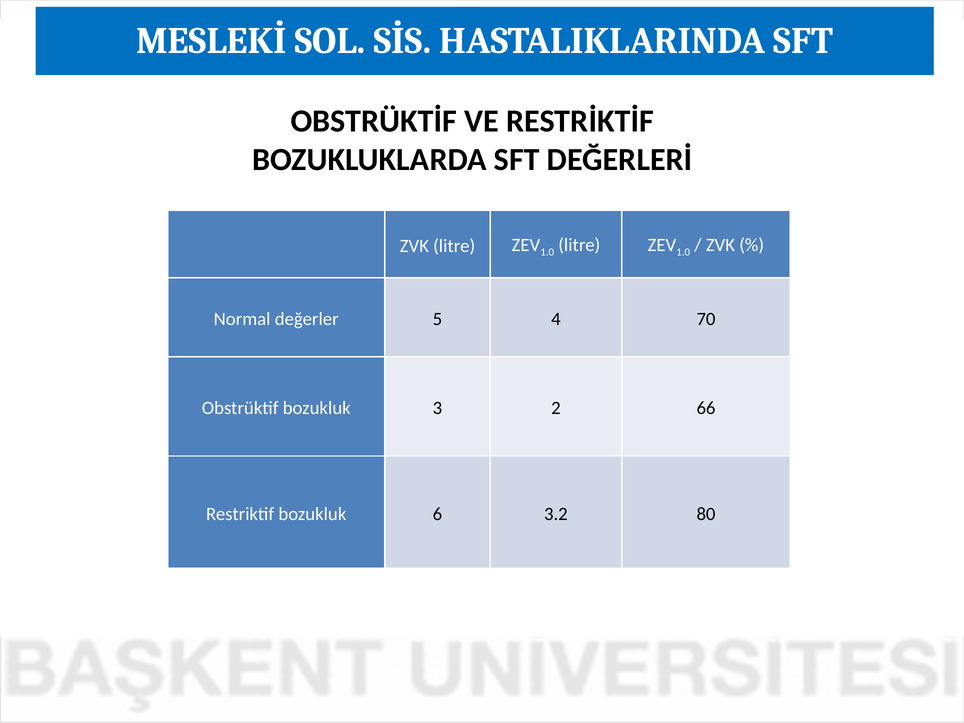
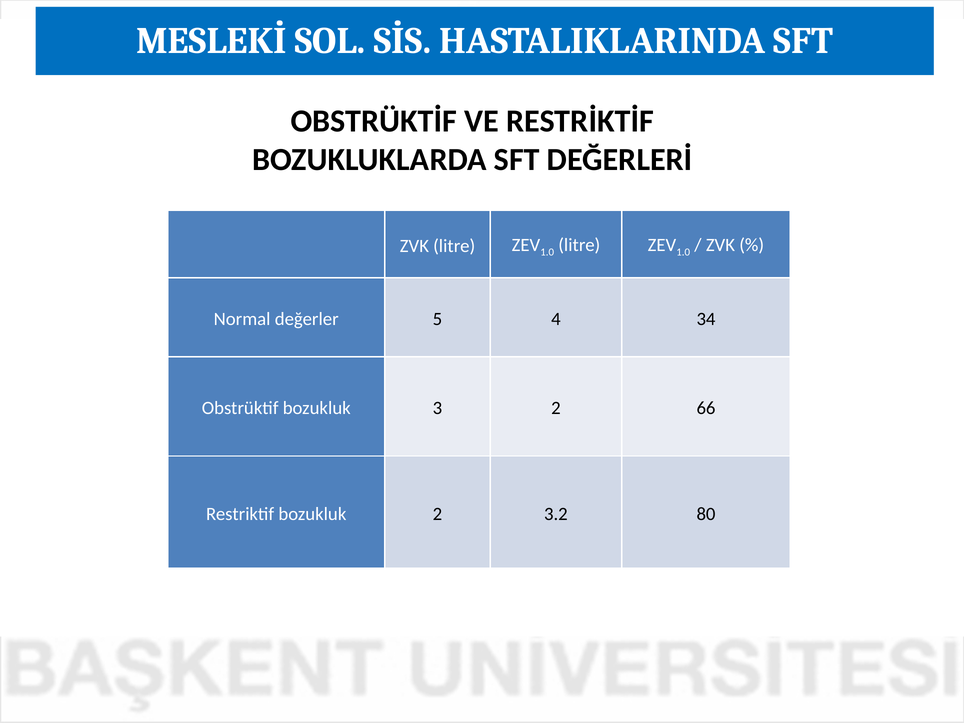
70: 70 -> 34 (706, 319)
bozukluk 6: 6 -> 2 (437, 514)
